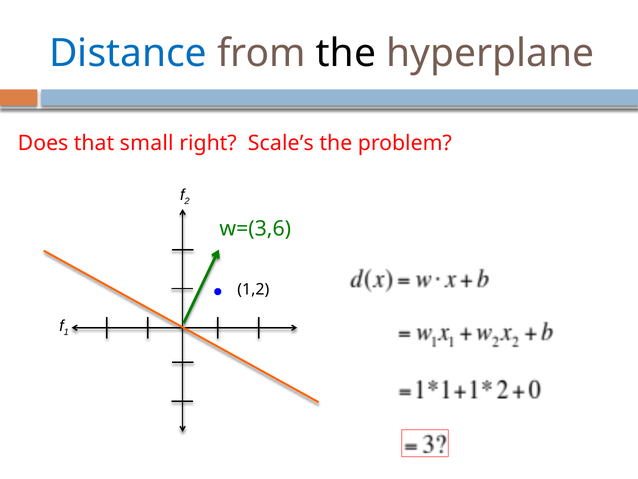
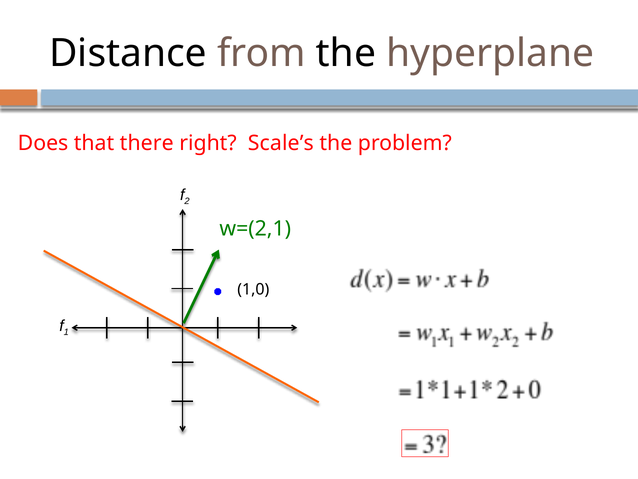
Distance colour: blue -> black (128, 53)
small: small -> there (147, 143)
w=(3,6: w=(3,6 -> w=(2,1 (255, 228)
1,2: 1,2 -> 1,0 (253, 289)
